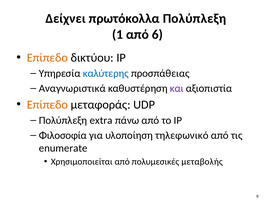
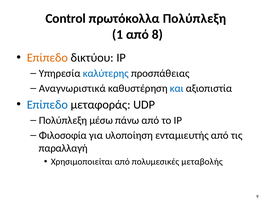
Δείχνει: Δείχνει -> Control (66, 19)
6: 6 -> 8 (157, 35)
και colour: purple -> blue (177, 88)
Επίπεδο colour: orange -> blue (47, 105)
extra: extra -> μέσω (101, 121)
τηλεφωνικό: τηλεφωνικό -> ενταμιευτής (182, 135)
enumerate: enumerate -> παραλλαγή (63, 148)
